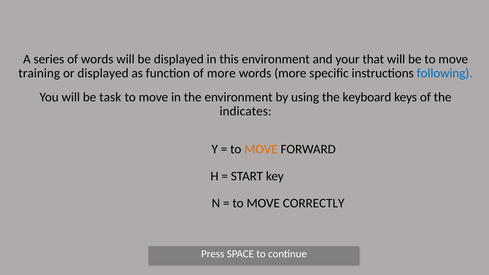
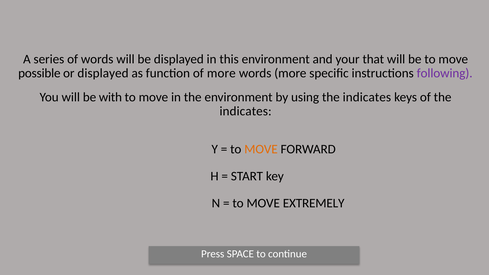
training: training -> possible (39, 73)
following colour: blue -> purple (445, 73)
task: task -> with (110, 97)
using the keyboard: keyboard -> indicates (367, 97)
CORRECTLY: CORRECTLY -> EXTREMELY (314, 203)
